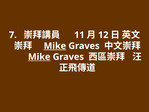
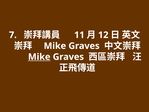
Mike underline: present -> none (55, 46)
